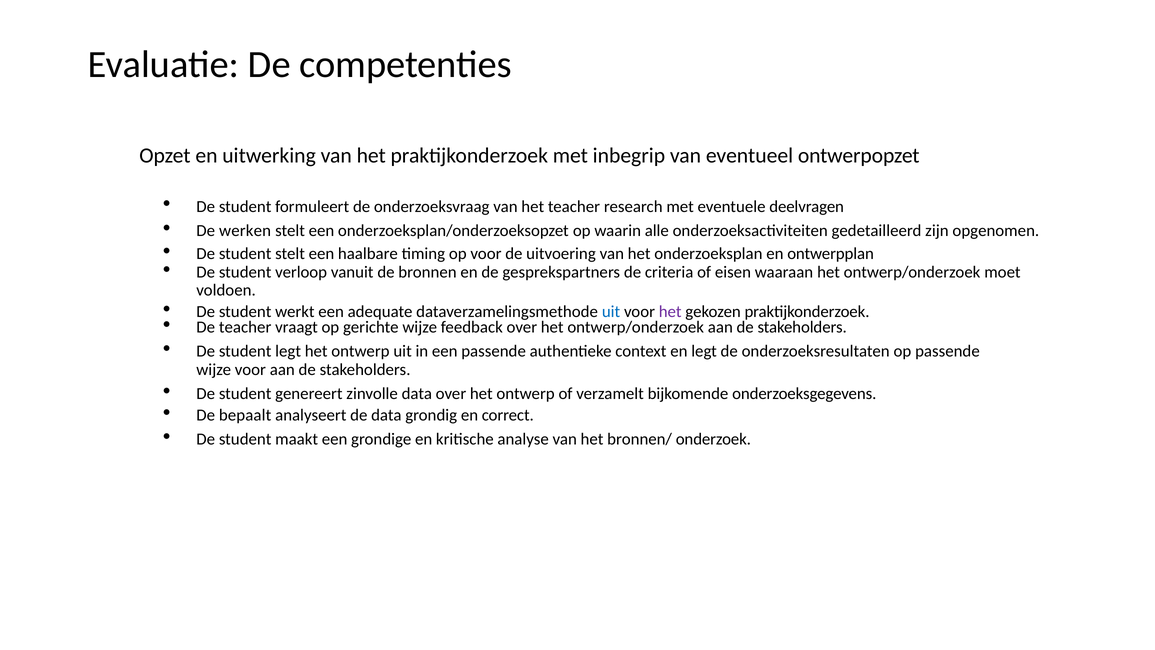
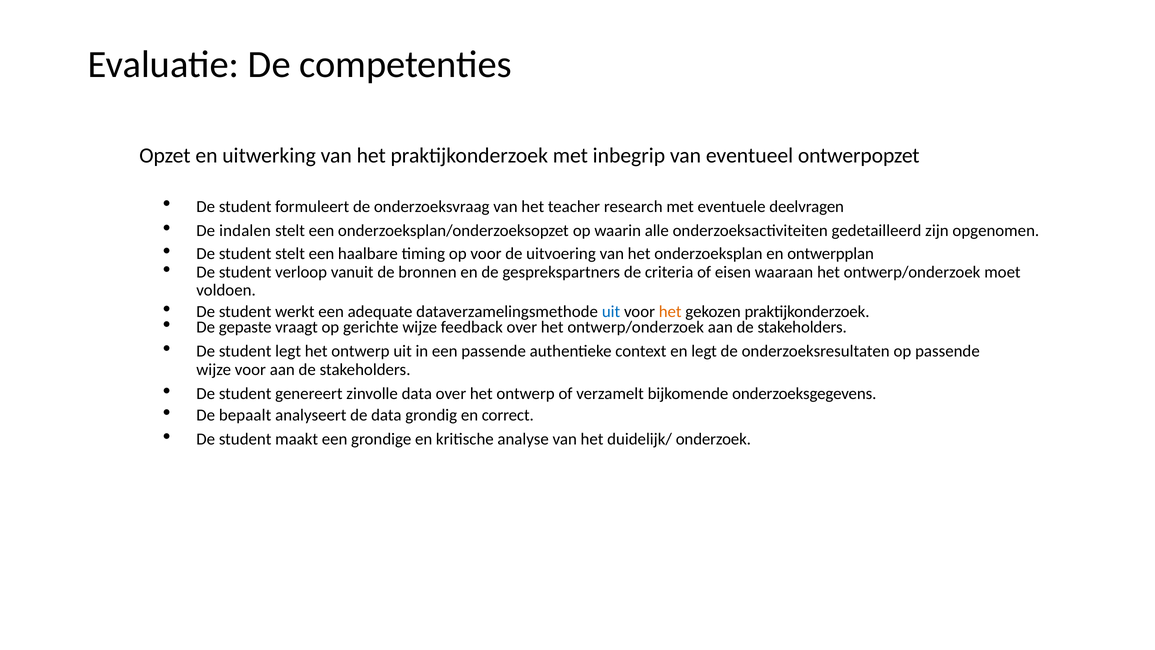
werken: werken -> indalen (245, 231)
het colour: purple -> orange (670, 312)
De teacher: teacher -> gepaste (245, 327)
bronnen/: bronnen/ -> duidelijk/ (640, 439)
